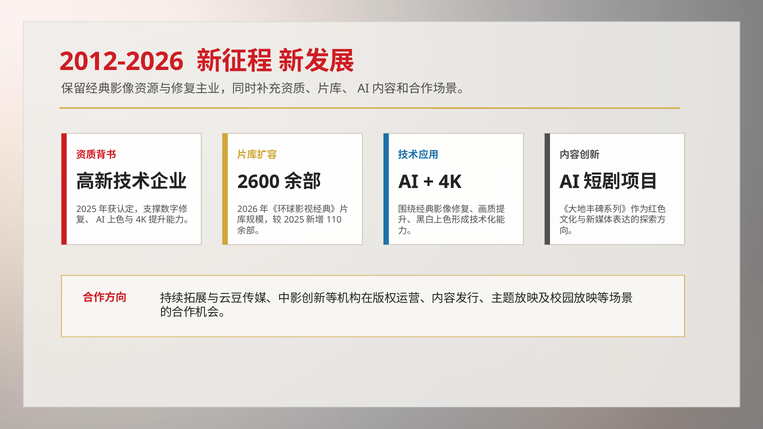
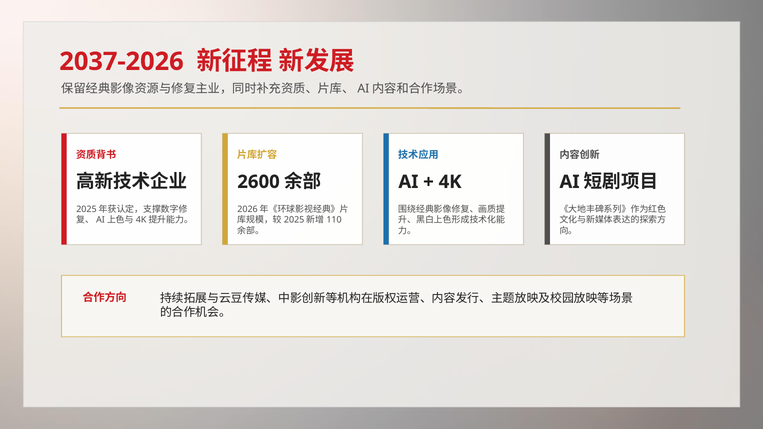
2012-2026: 2012-2026 -> 2037-2026 (122, 62)
